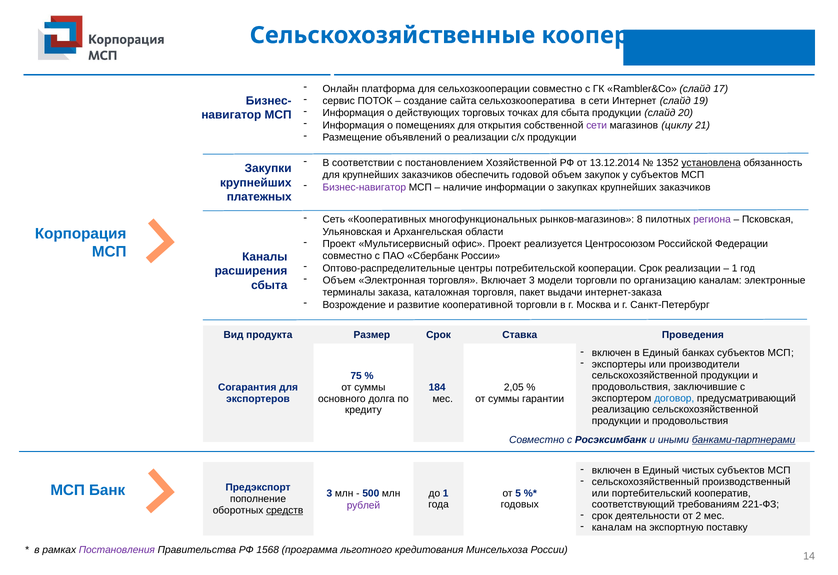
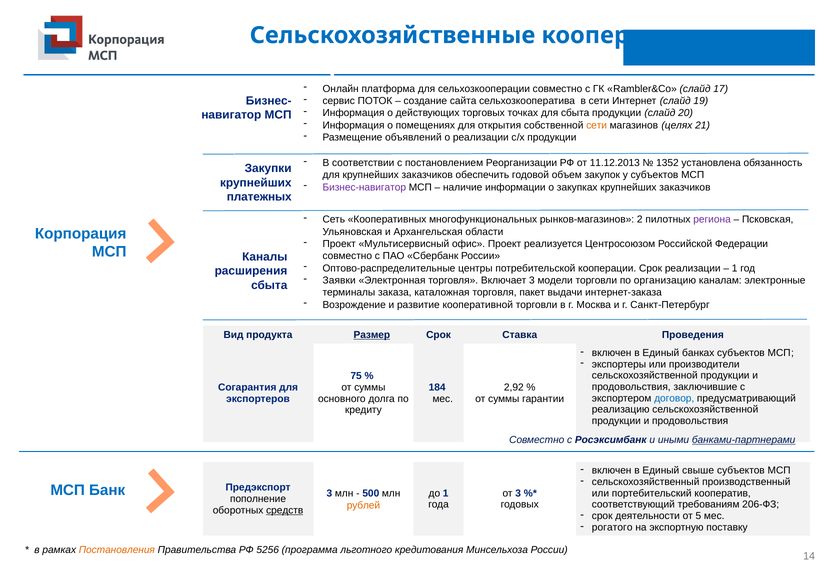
сети colour: purple -> orange (597, 125)
циклу: циклу -> целях (677, 125)
Хозяйственной: Хозяйственной -> Реорганизации (521, 163)
13.12.2014: 13.12.2014 -> 11.12.2013 (615, 163)
установлена underline: present -> none (711, 163)
8: 8 -> 2 (640, 219)
Объем: Объем -> Заявки (339, 280)
Размер underline: none -> present (372, 335)
2,05: 2,05 -> 2,92 (514, 387)
чистых: чистых -> свыше (698, 470)
от 5: 5 -> 3 (518, 493)
221-ФЗ: 221-ФЗ -> 206-ФЗ (761, 504)
рублей colour: purple -> orange (363, 505)
2: 2 -> 5 (698, 516)
каналам: каналам -> рогатого (612, 527)
Постановления colour: purple -> orange (117, 550)
1568: 1568 -> 5256 (268, 550)
